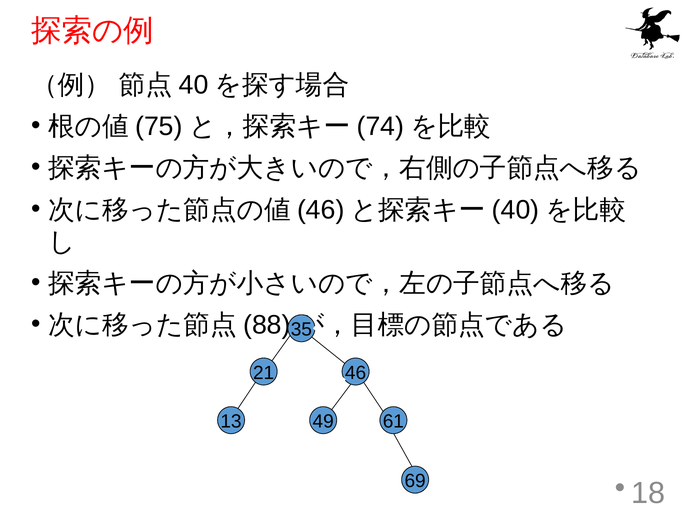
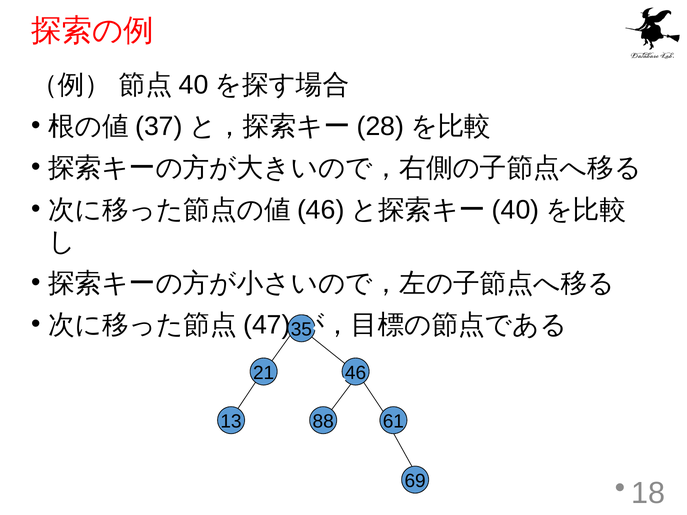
75: 75 -> 37 (159, 127)
74: 74 -> 28 (380, 127)
88: 88 -> 47 (267, 325)
49: 49 -> 88 (323, 422)
